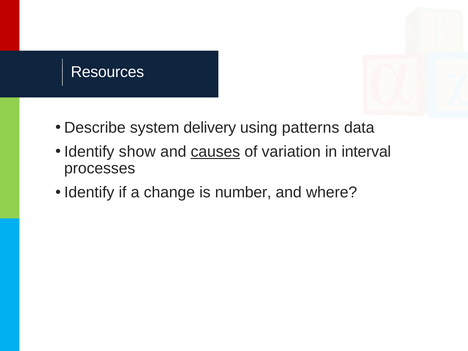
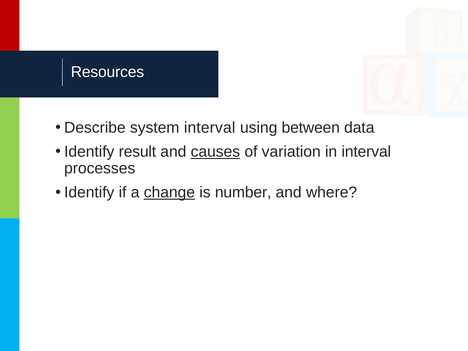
system delivery: delivery -> interval (210, 128)
patterns: patterns -> between (311, 128)
show: show -> result (137, 152)
change underline: none -> present (169, 192)
